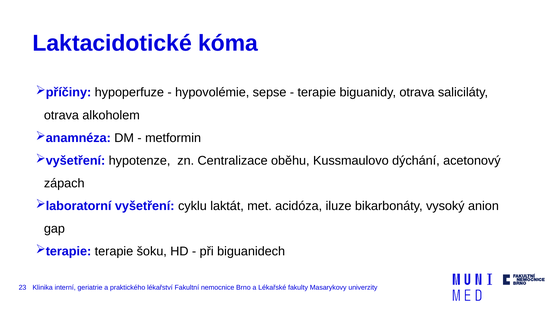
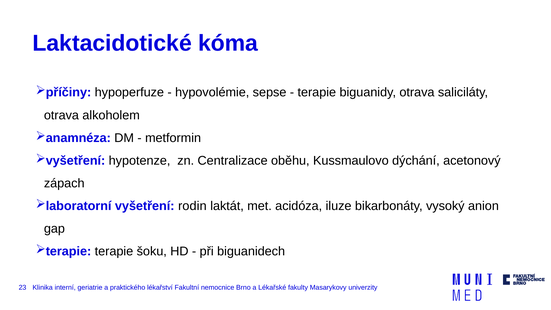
cyklu: cyklu -> rodin (192, 206)
